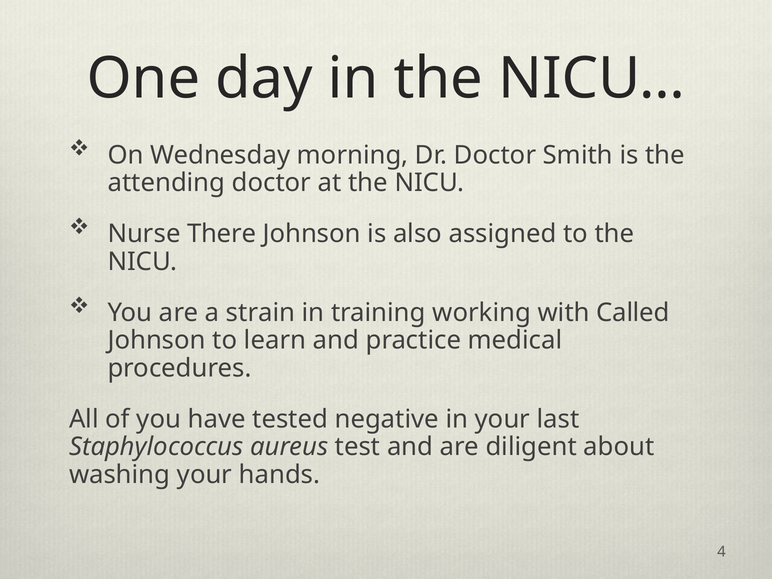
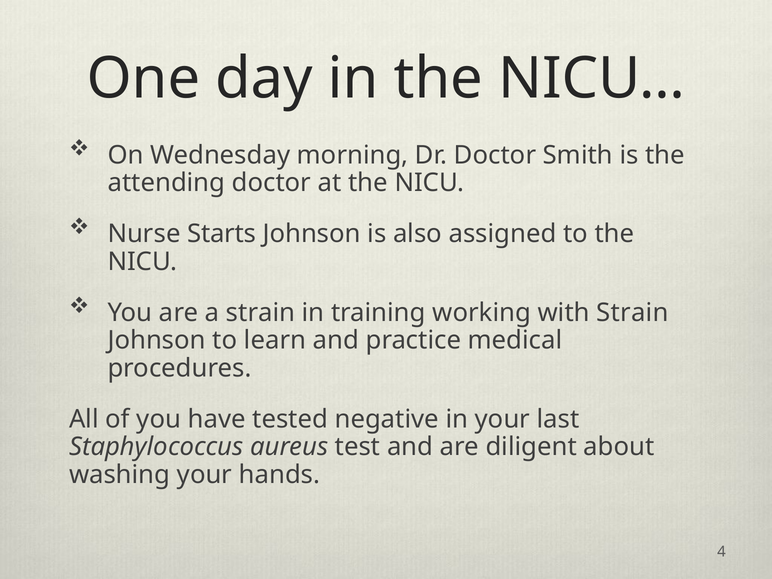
There: There -> Starts (222, 234)
with Called: Called -> Strain (633, 313)
